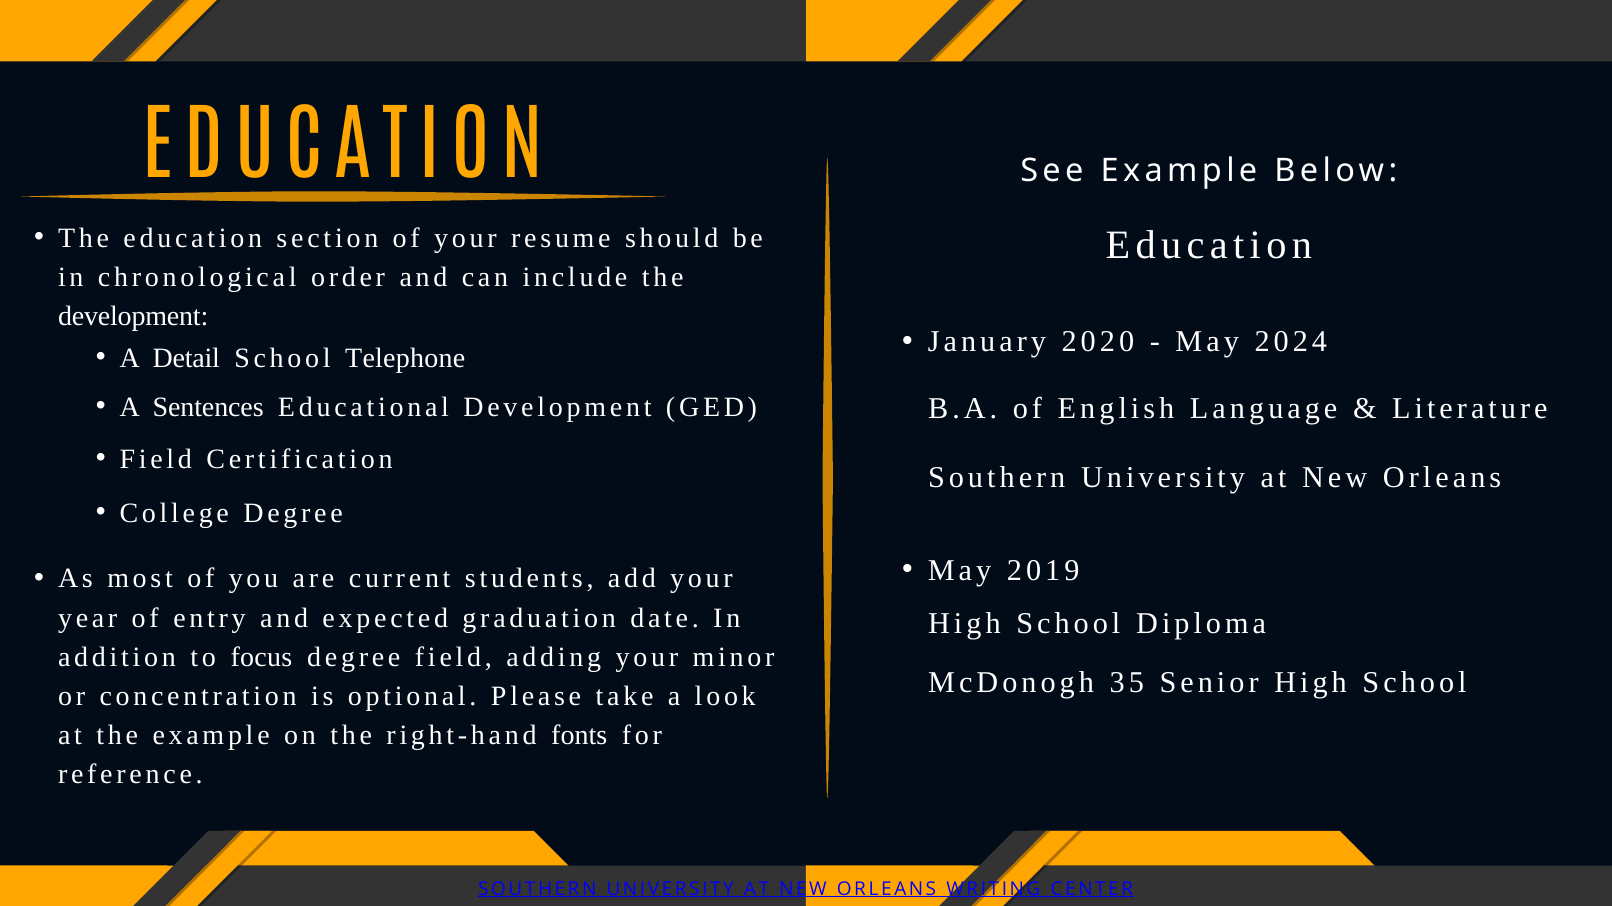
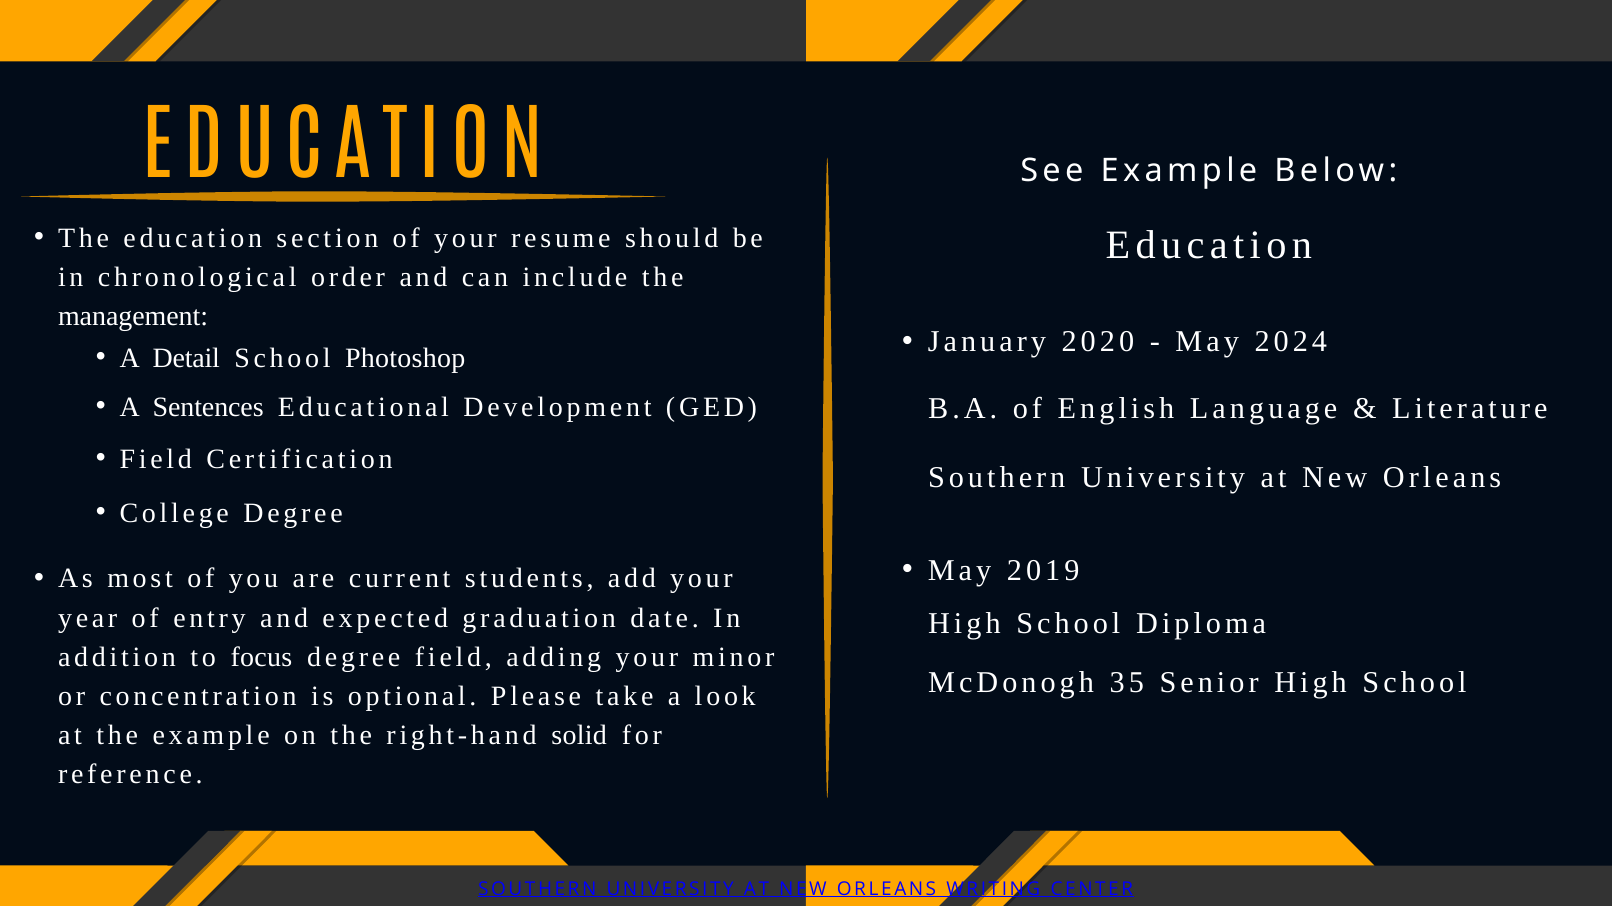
development: development -> management (133, 317)
Telephone: Telephone -> Photoshop (405, 358)
fonts: fonts -> solid (579, 736)
